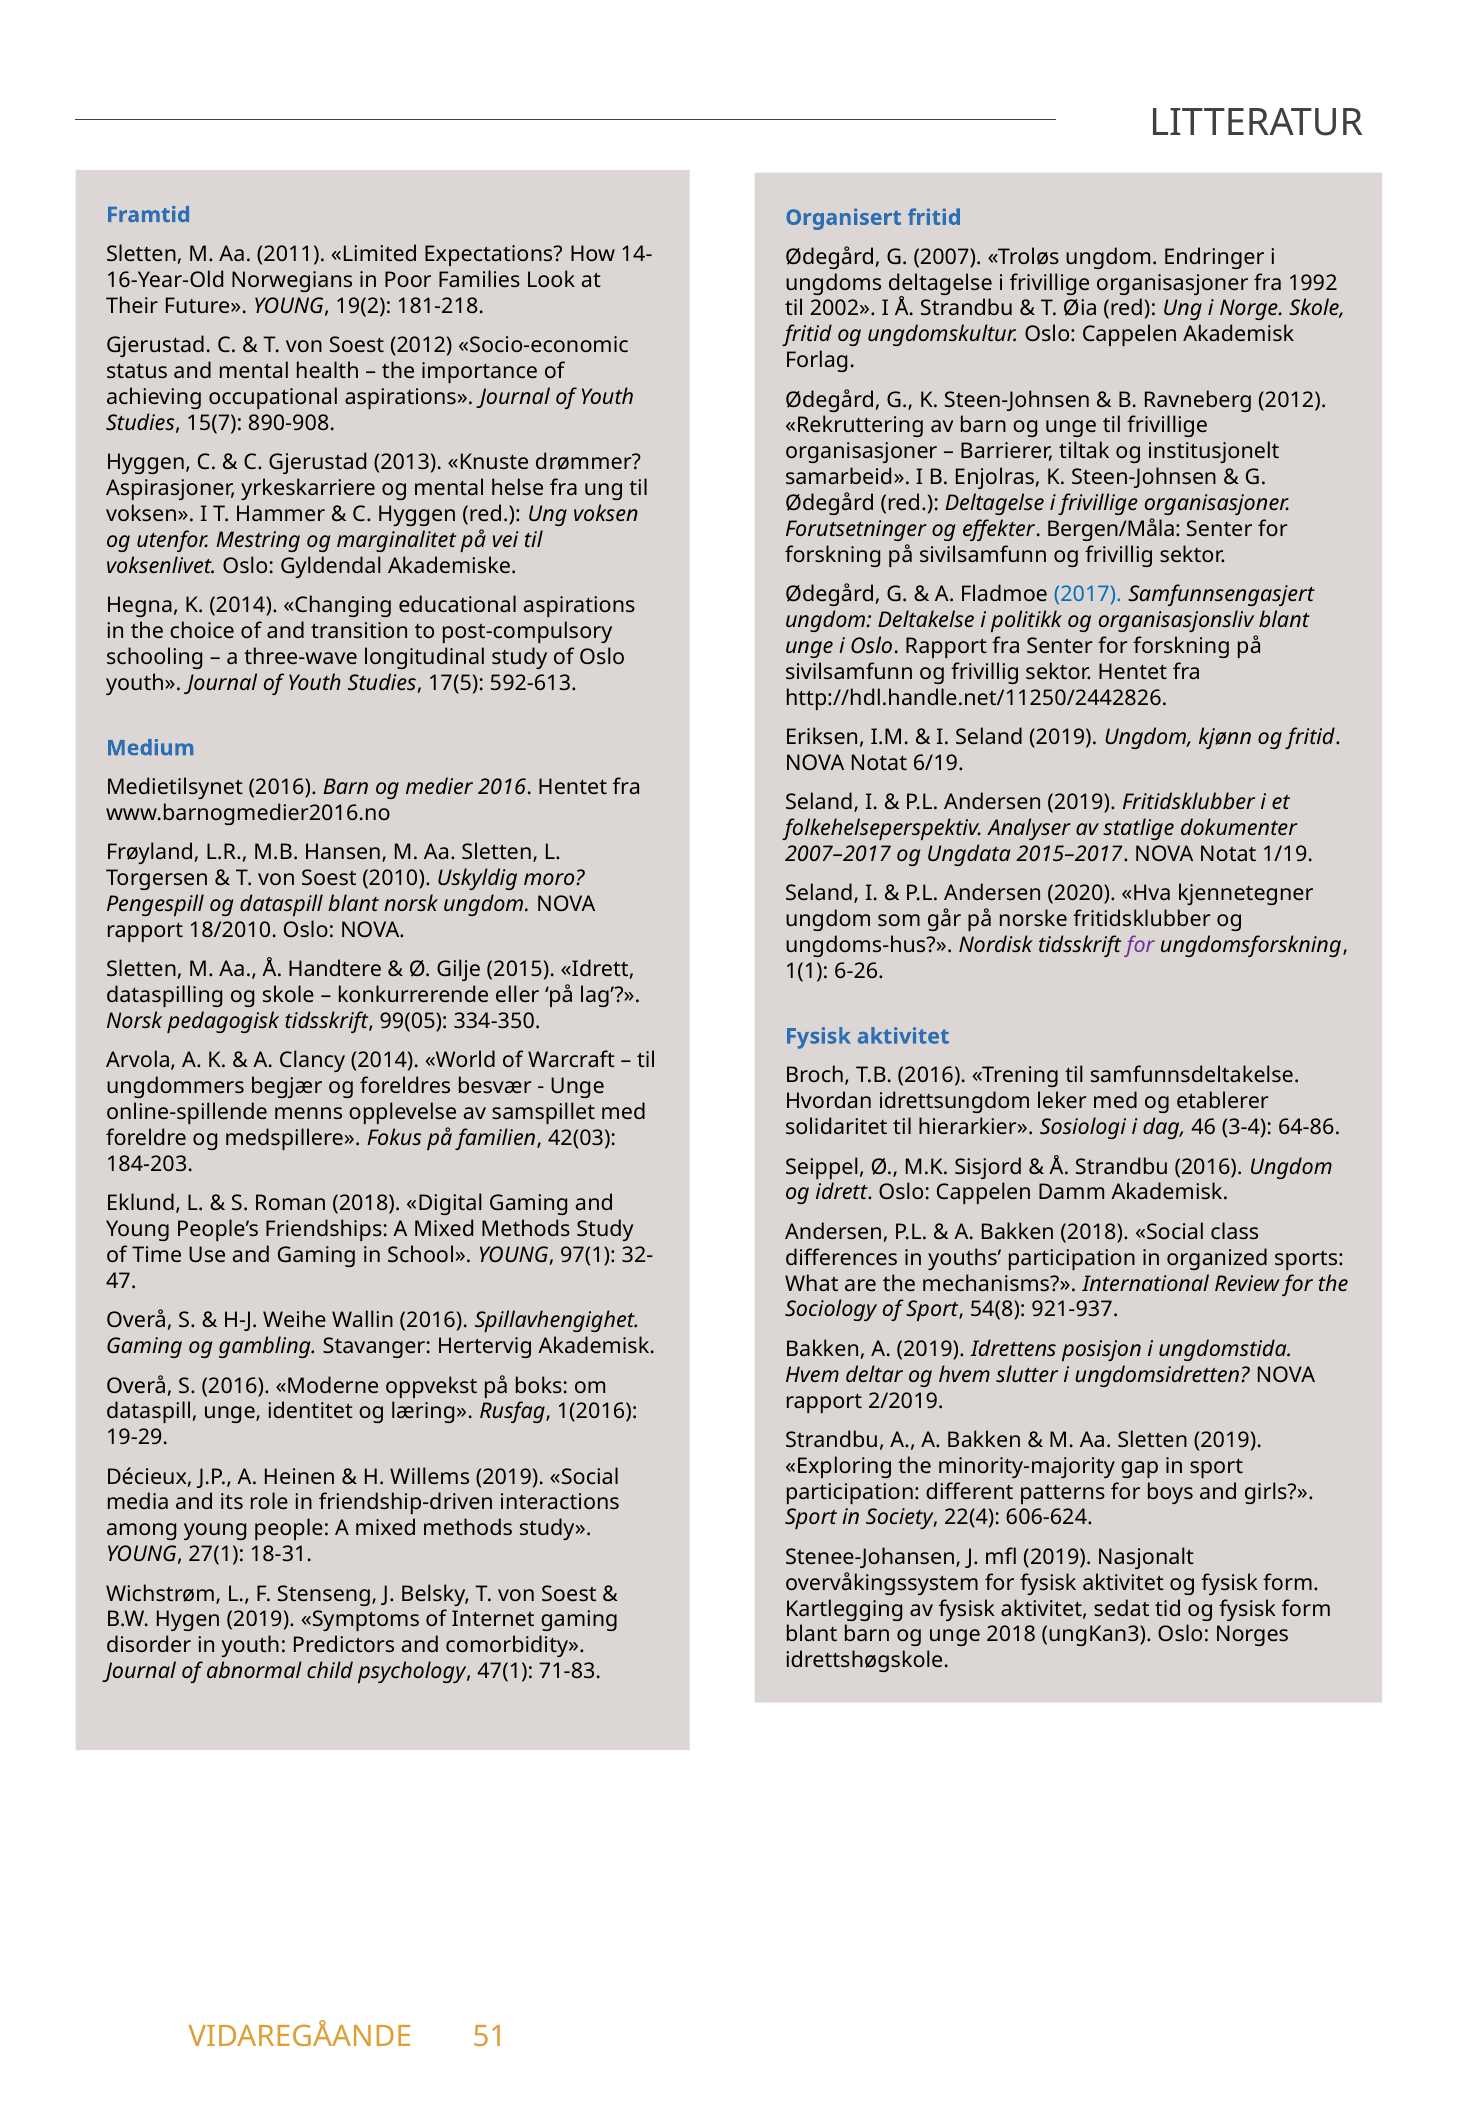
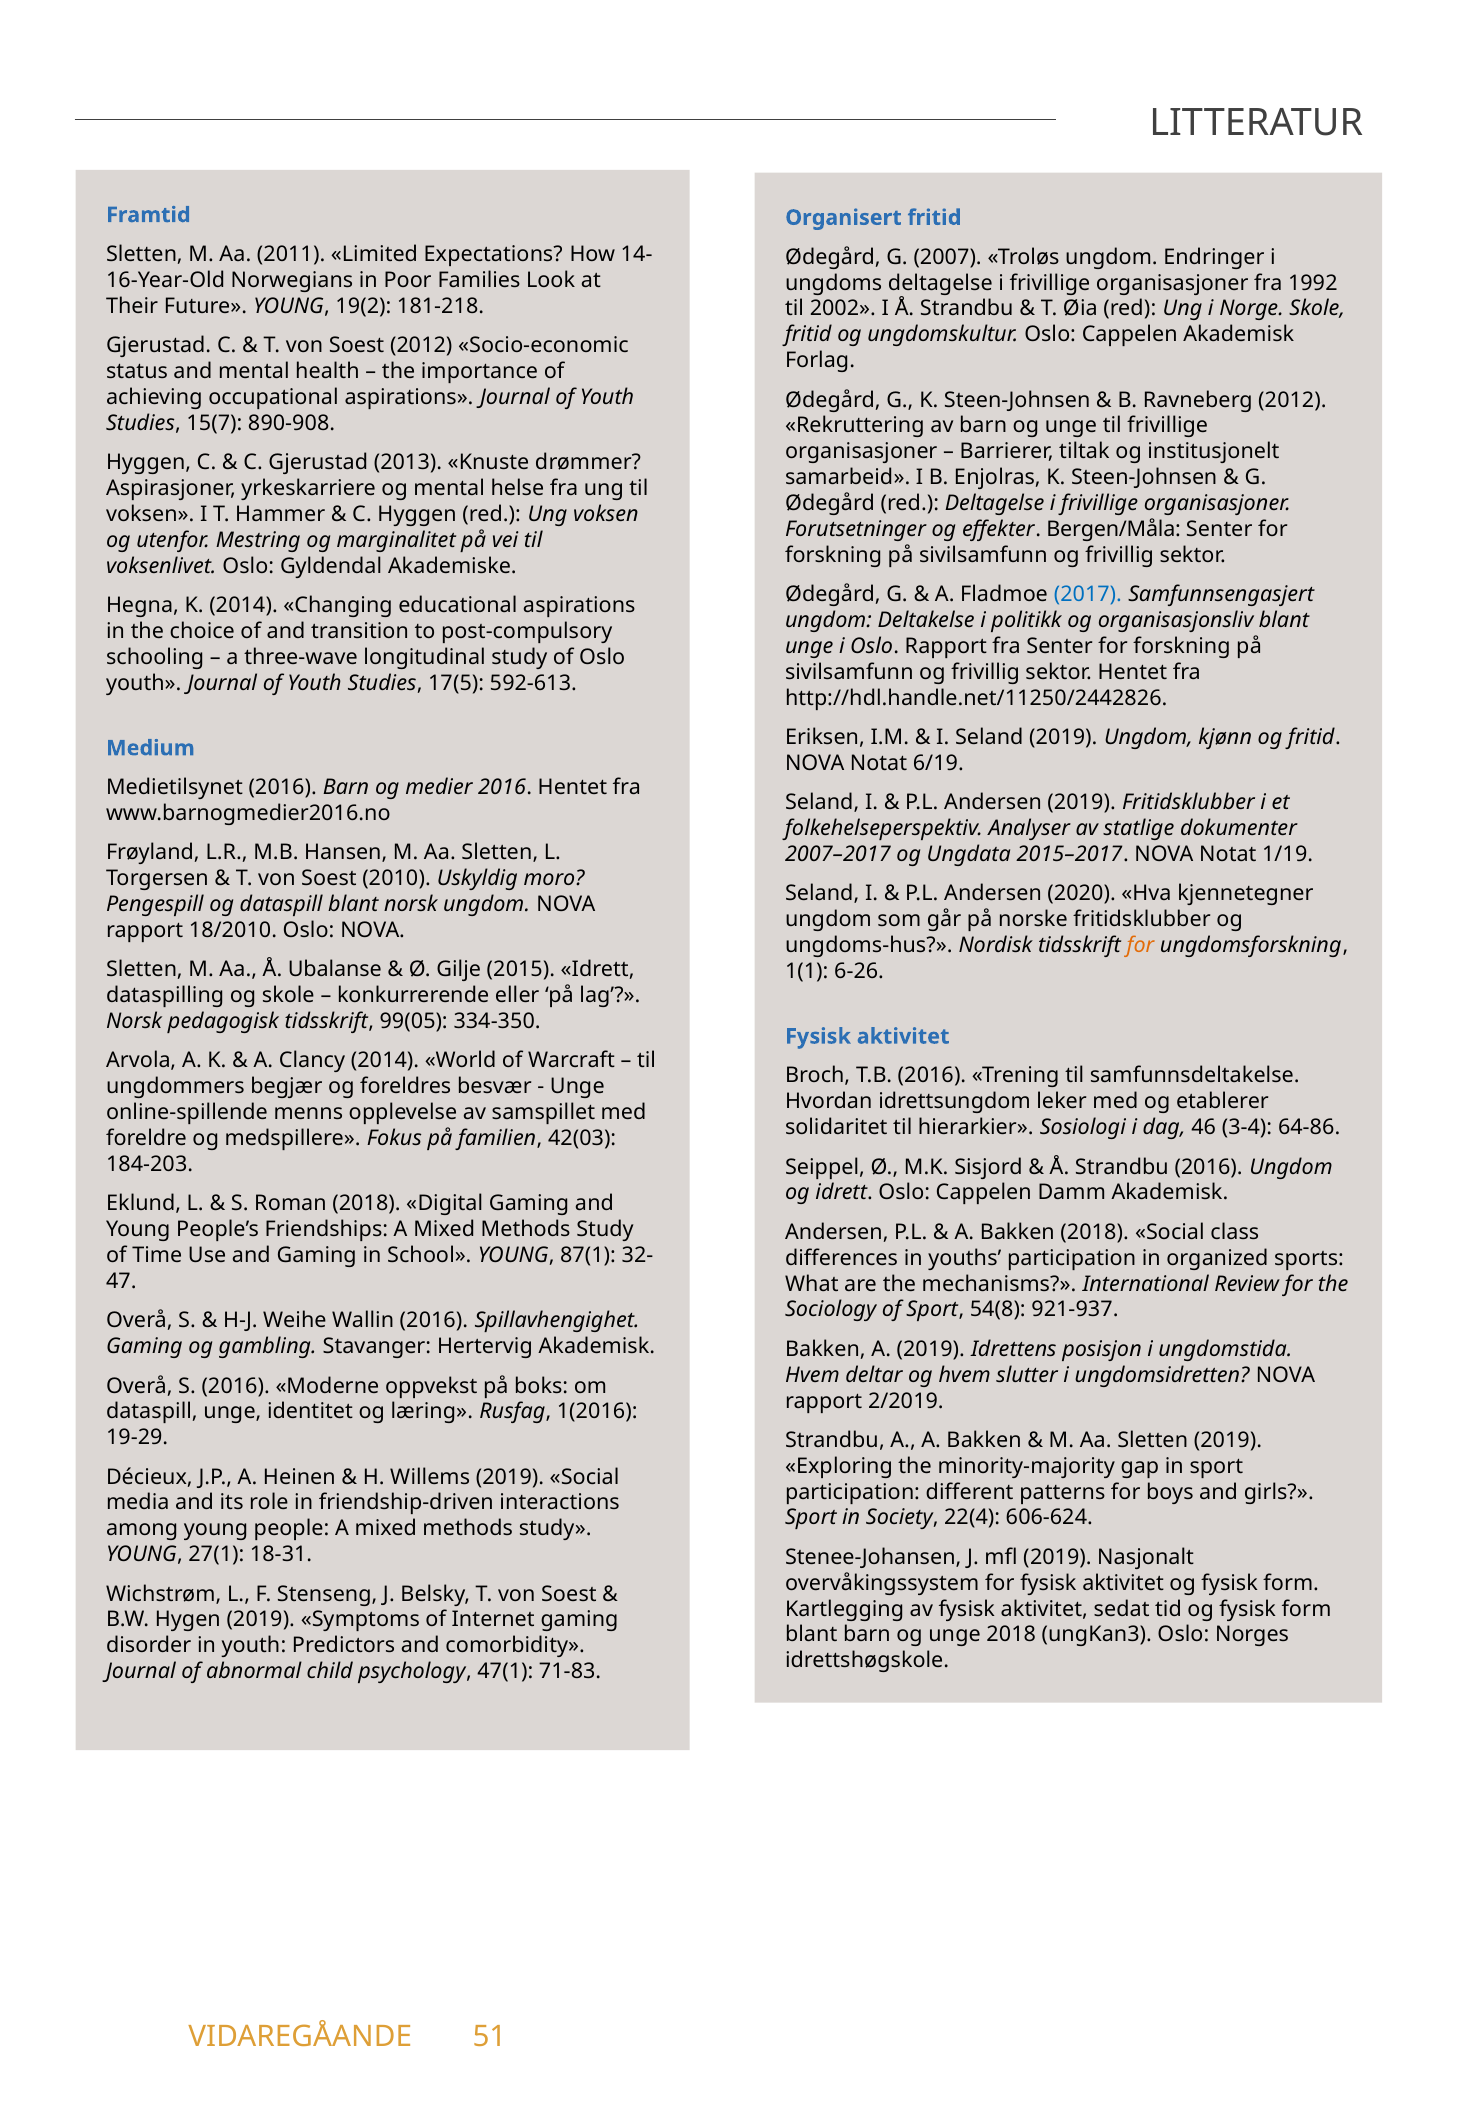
for colour: purple -> orange (1140, 946)
Handtere: Handtere -> Ubalanse (335, 970)
97(1: 97(1 -> 87(1 (588, 1256)
